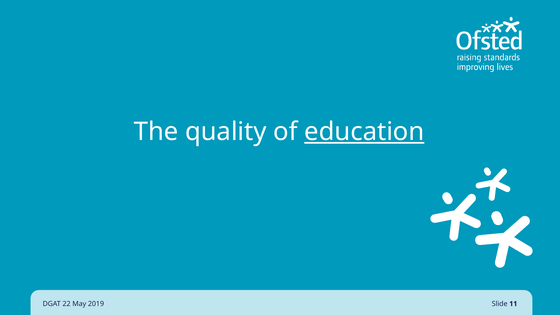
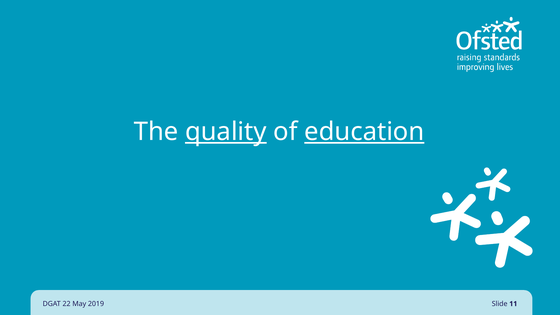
quality underline: none -> present (226, 132)
